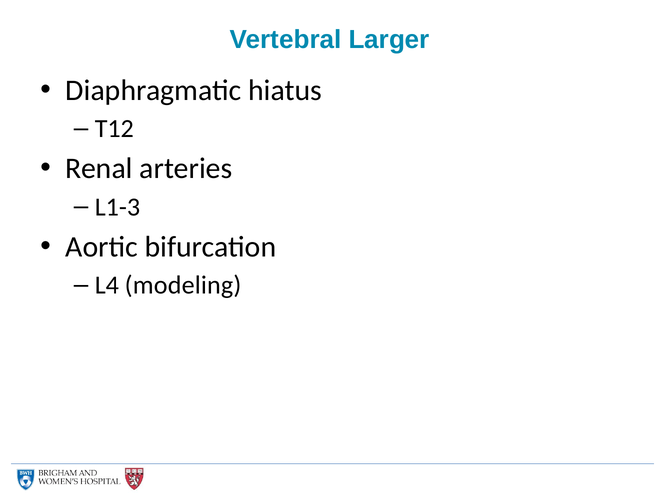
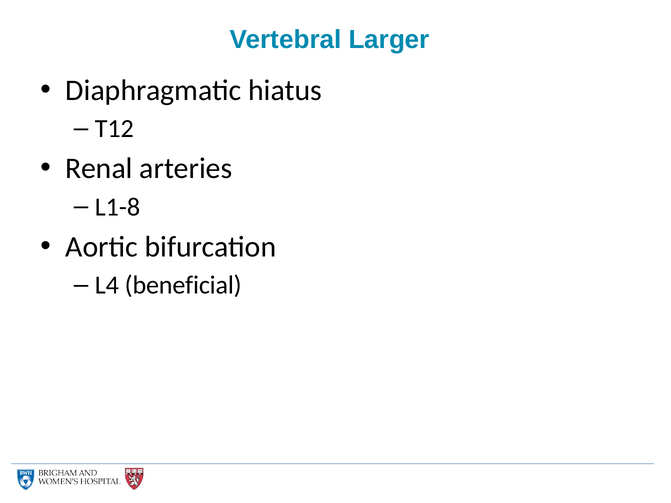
L1-3: L1-3 -> L1-8 (117, 207)
modeling: modeling -> beneficial (183, 285)
